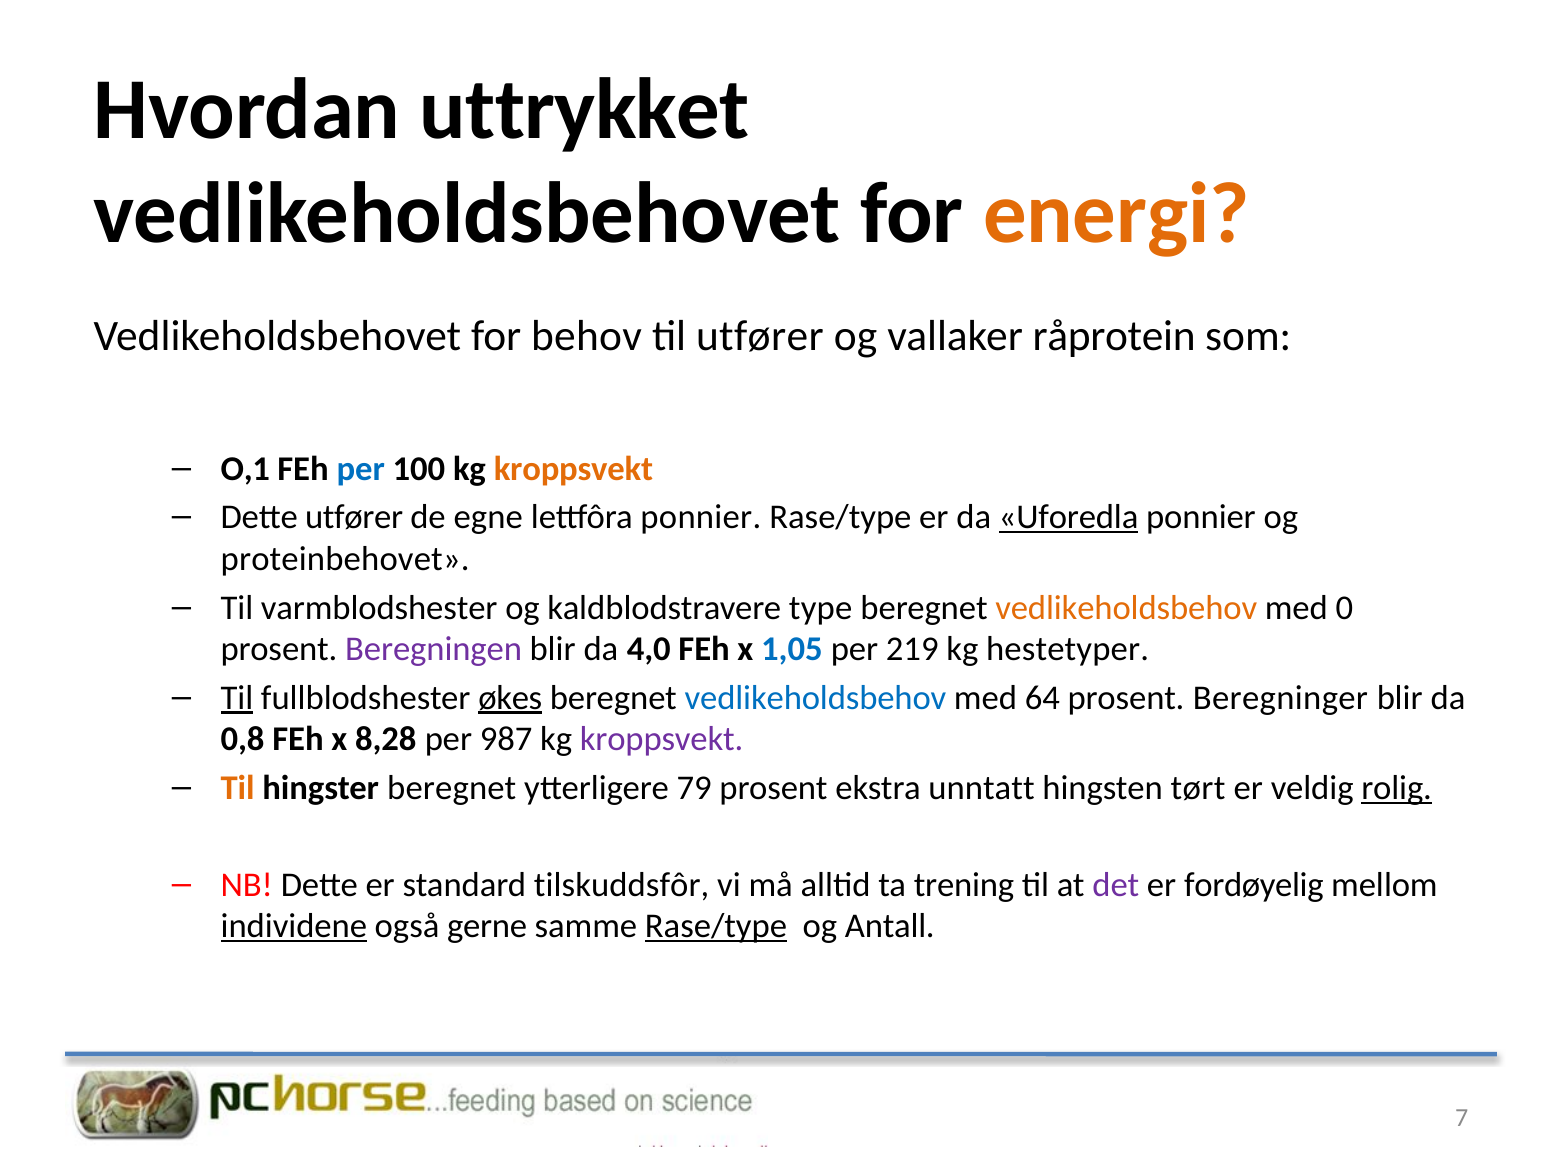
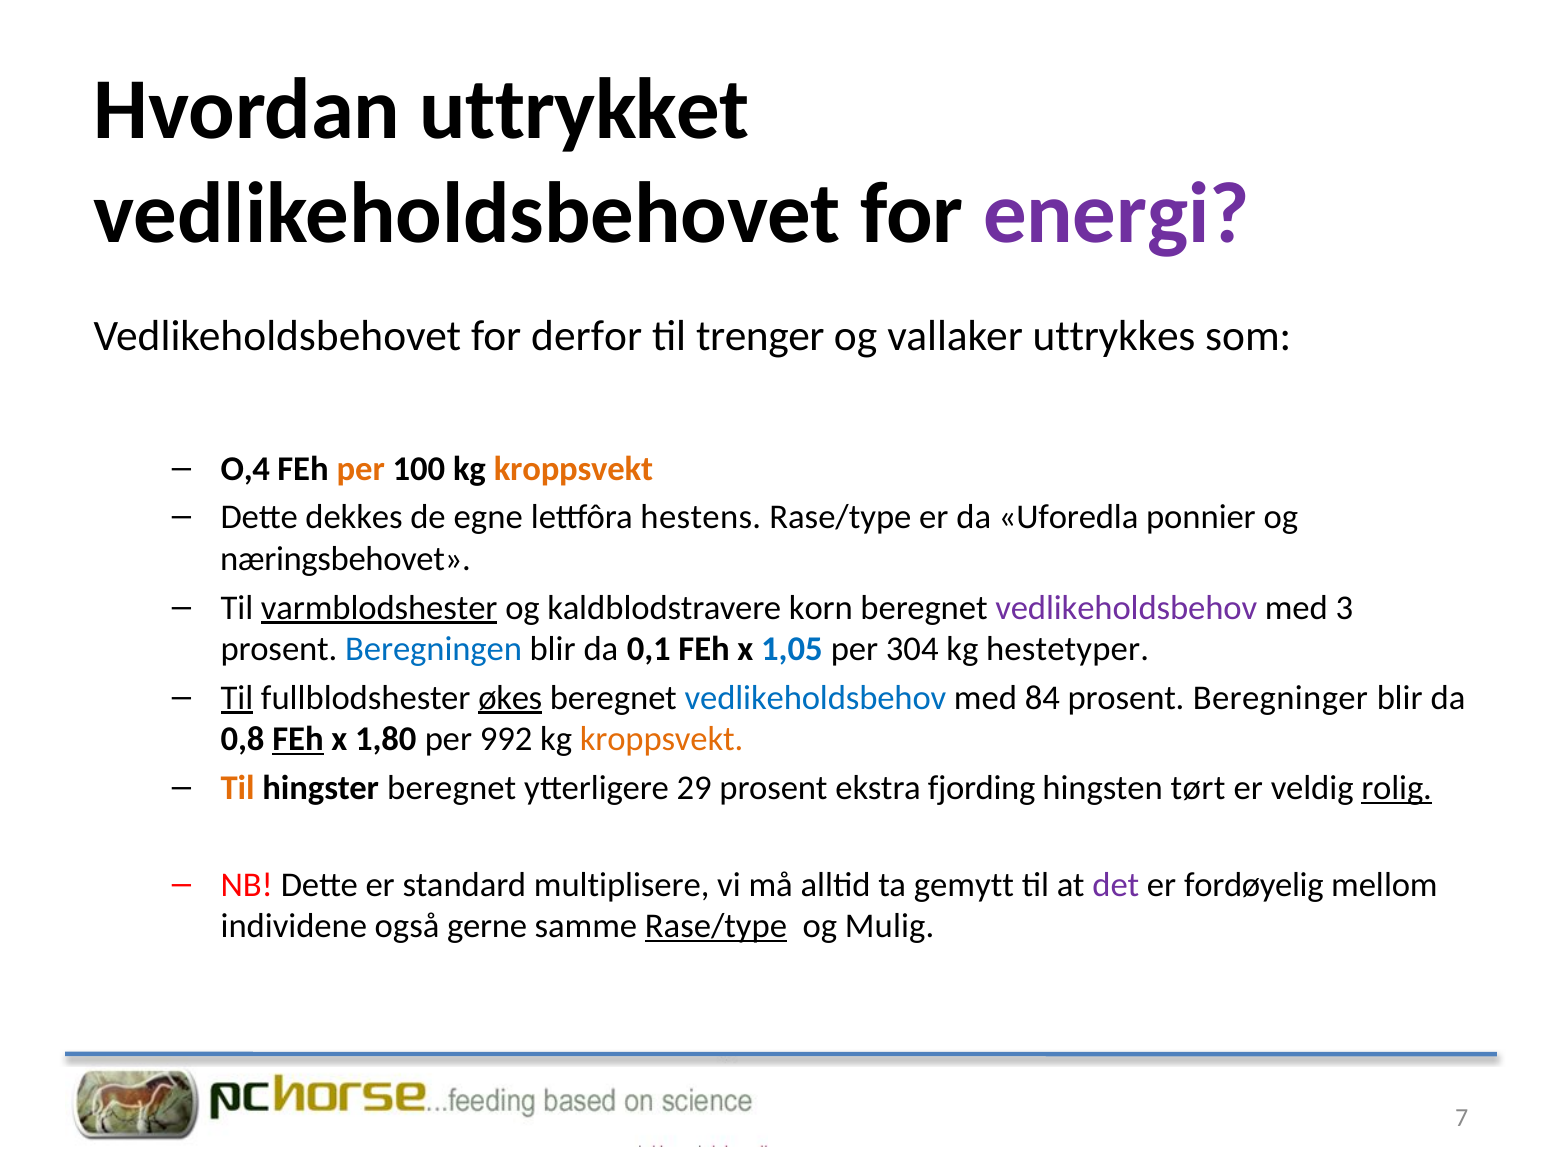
energi colour: orange -> purple (1116, 214)
behov: behov -> derfor (587, 336)
til utfører: utfører -> trenger (760, 336)
råprotein: råprotein -> uttrykkes (1114, 336)
O,1: O,1 -> O,4 (245, 469)
per colour: blue -> orange (361, 469)
Dette utfører: utfører -> dekkes (354, 518)
lettfôra ponnier: ponnier -> hestens (701, 518)
Uforedla underline: present -> none (1069, 518)
proteinbehovet: proteinbehovet -> næringsbehovet (345, 559)
varmblodshester underline: none -> present (379, 608)
type: type -> korn (821, 608)
vedlikeholdsbehov colour: orange -> purple (1126, 608)
0: 0 -> 3 (1344, 608)
Beregningen colour: purple -> blue (434, 649)
4,0: 4,0 -> 0,1 (649, 649)
219: 219 -> 304 (912, 649)
64: 64 -> 84 (1042, 698)
FEh underline: none -> present (298, 739)
8,28: 8,28 -> 1,80 (386, 739)
987: 987 -> 992 (506, 739)
kroppsvekt colour: purple -> orange (662, 739)
79: 79 -> 29 (694, 788)
unntatt: unntatt -> fjording (982, 788)
tilskuddsfôr: tilskuddsfôr -> multiplisere (622, 885)
trening: trening -> gemytt (964, 885)
individene underline: present -> none (294, 927)
Antall: Antall -> Mulig (890, 927)
